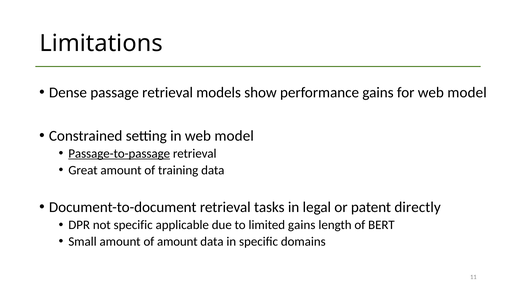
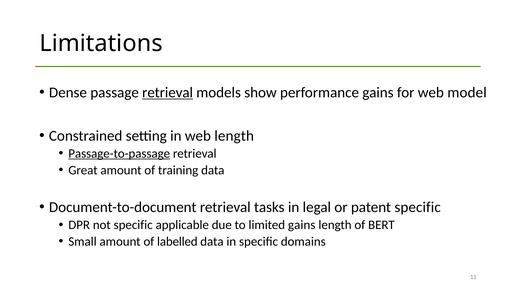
retrieval underline: none -> present (168, 93)
in web model: model -> length (234, 136)
patent directly: directly -> specific (418, 207)
of amount: amount -> labelled (177, 242)
